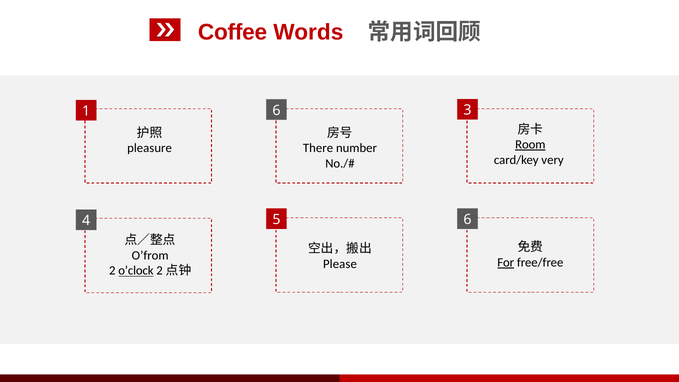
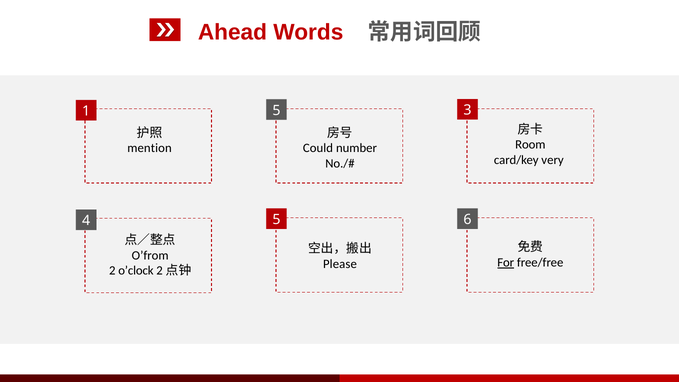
Coffee: Coffee -> Ahead (232, 32)
1 6: 6 -> 5 (276, 110)
Room underline: present -> none (530, 145)
pleasure: pleasure -> mention (150, 148)
There: There -> Could (318, 148)
o’clock underline: present -> none (136, 271)
